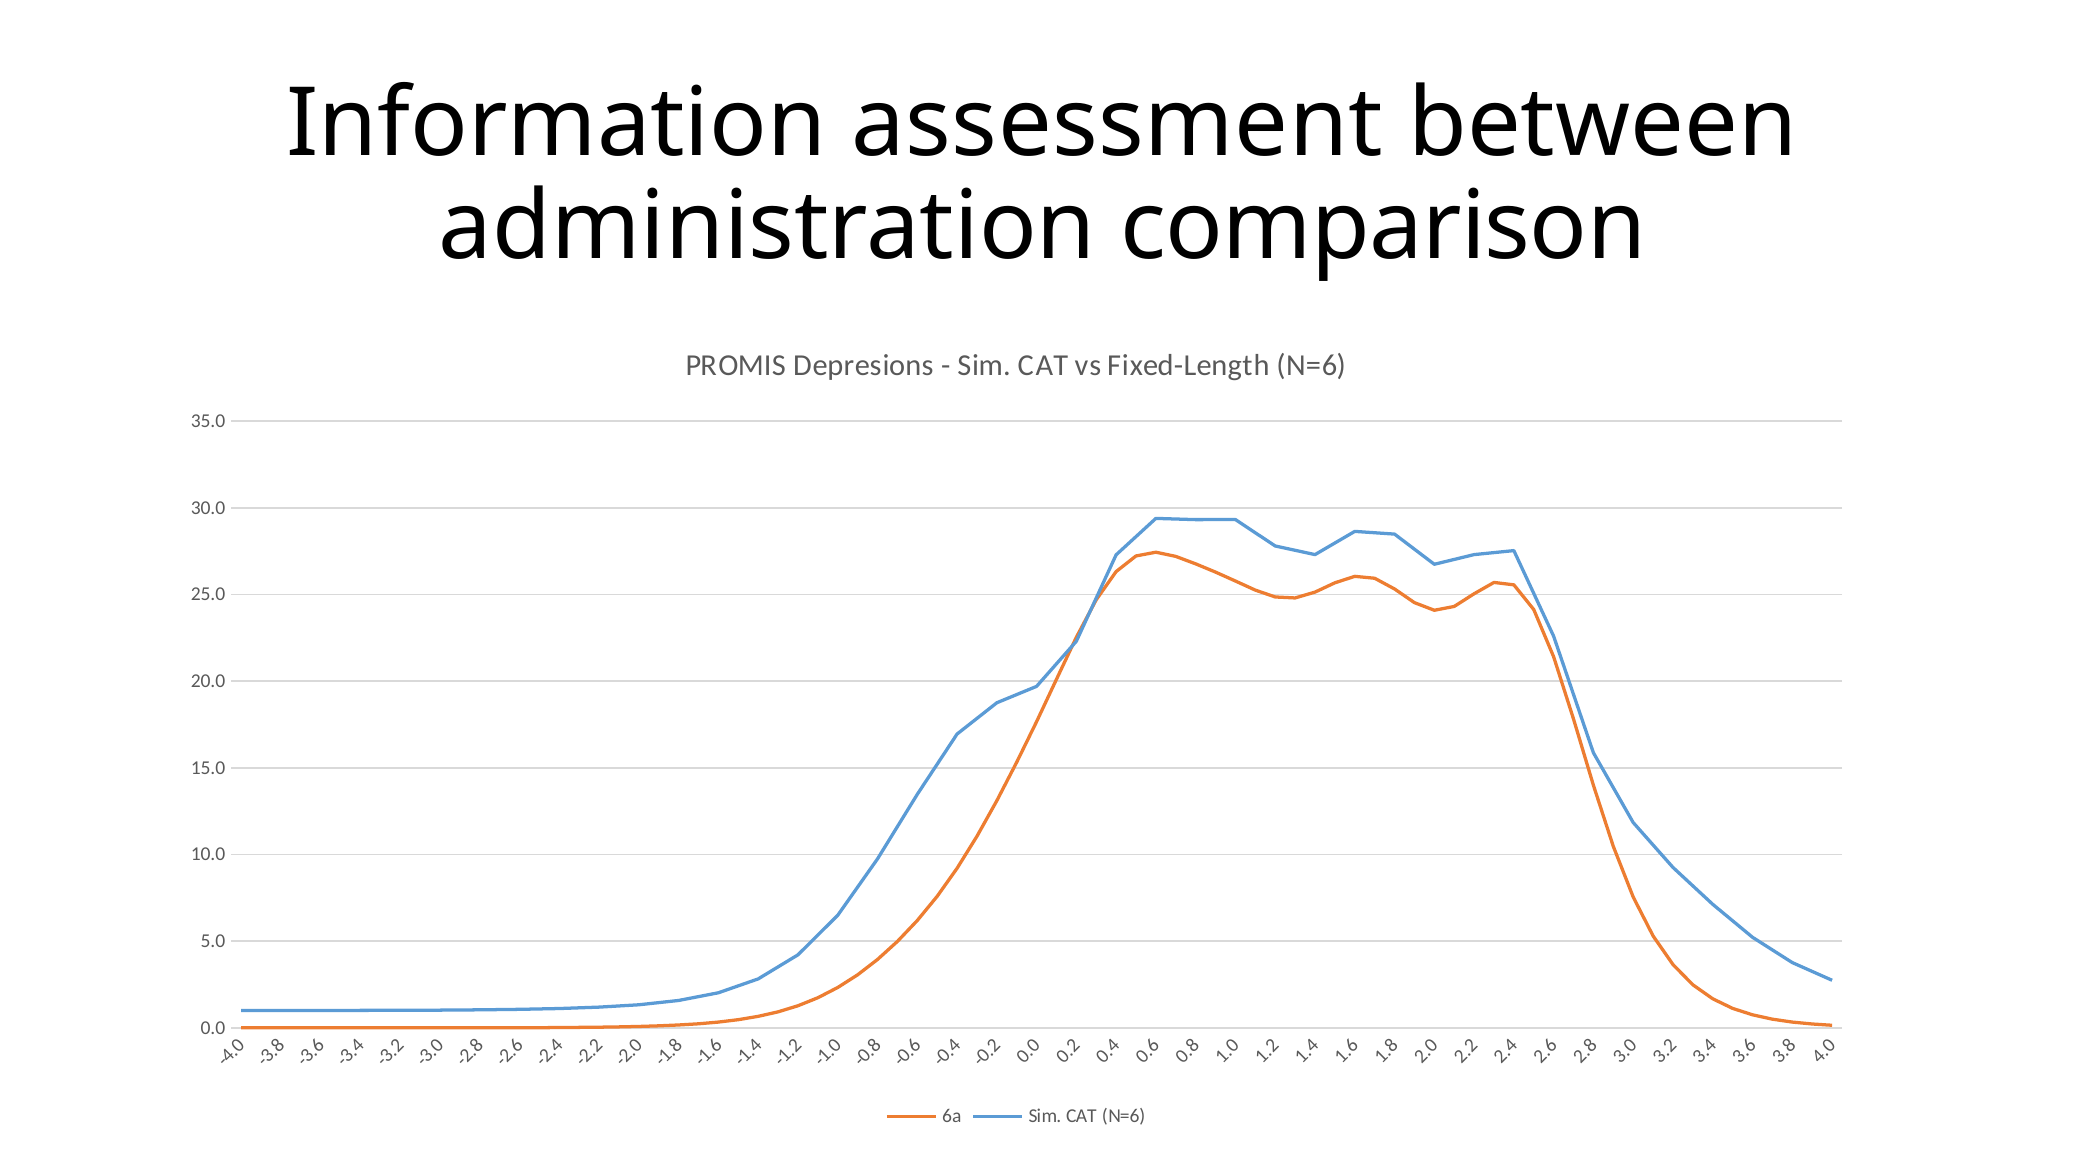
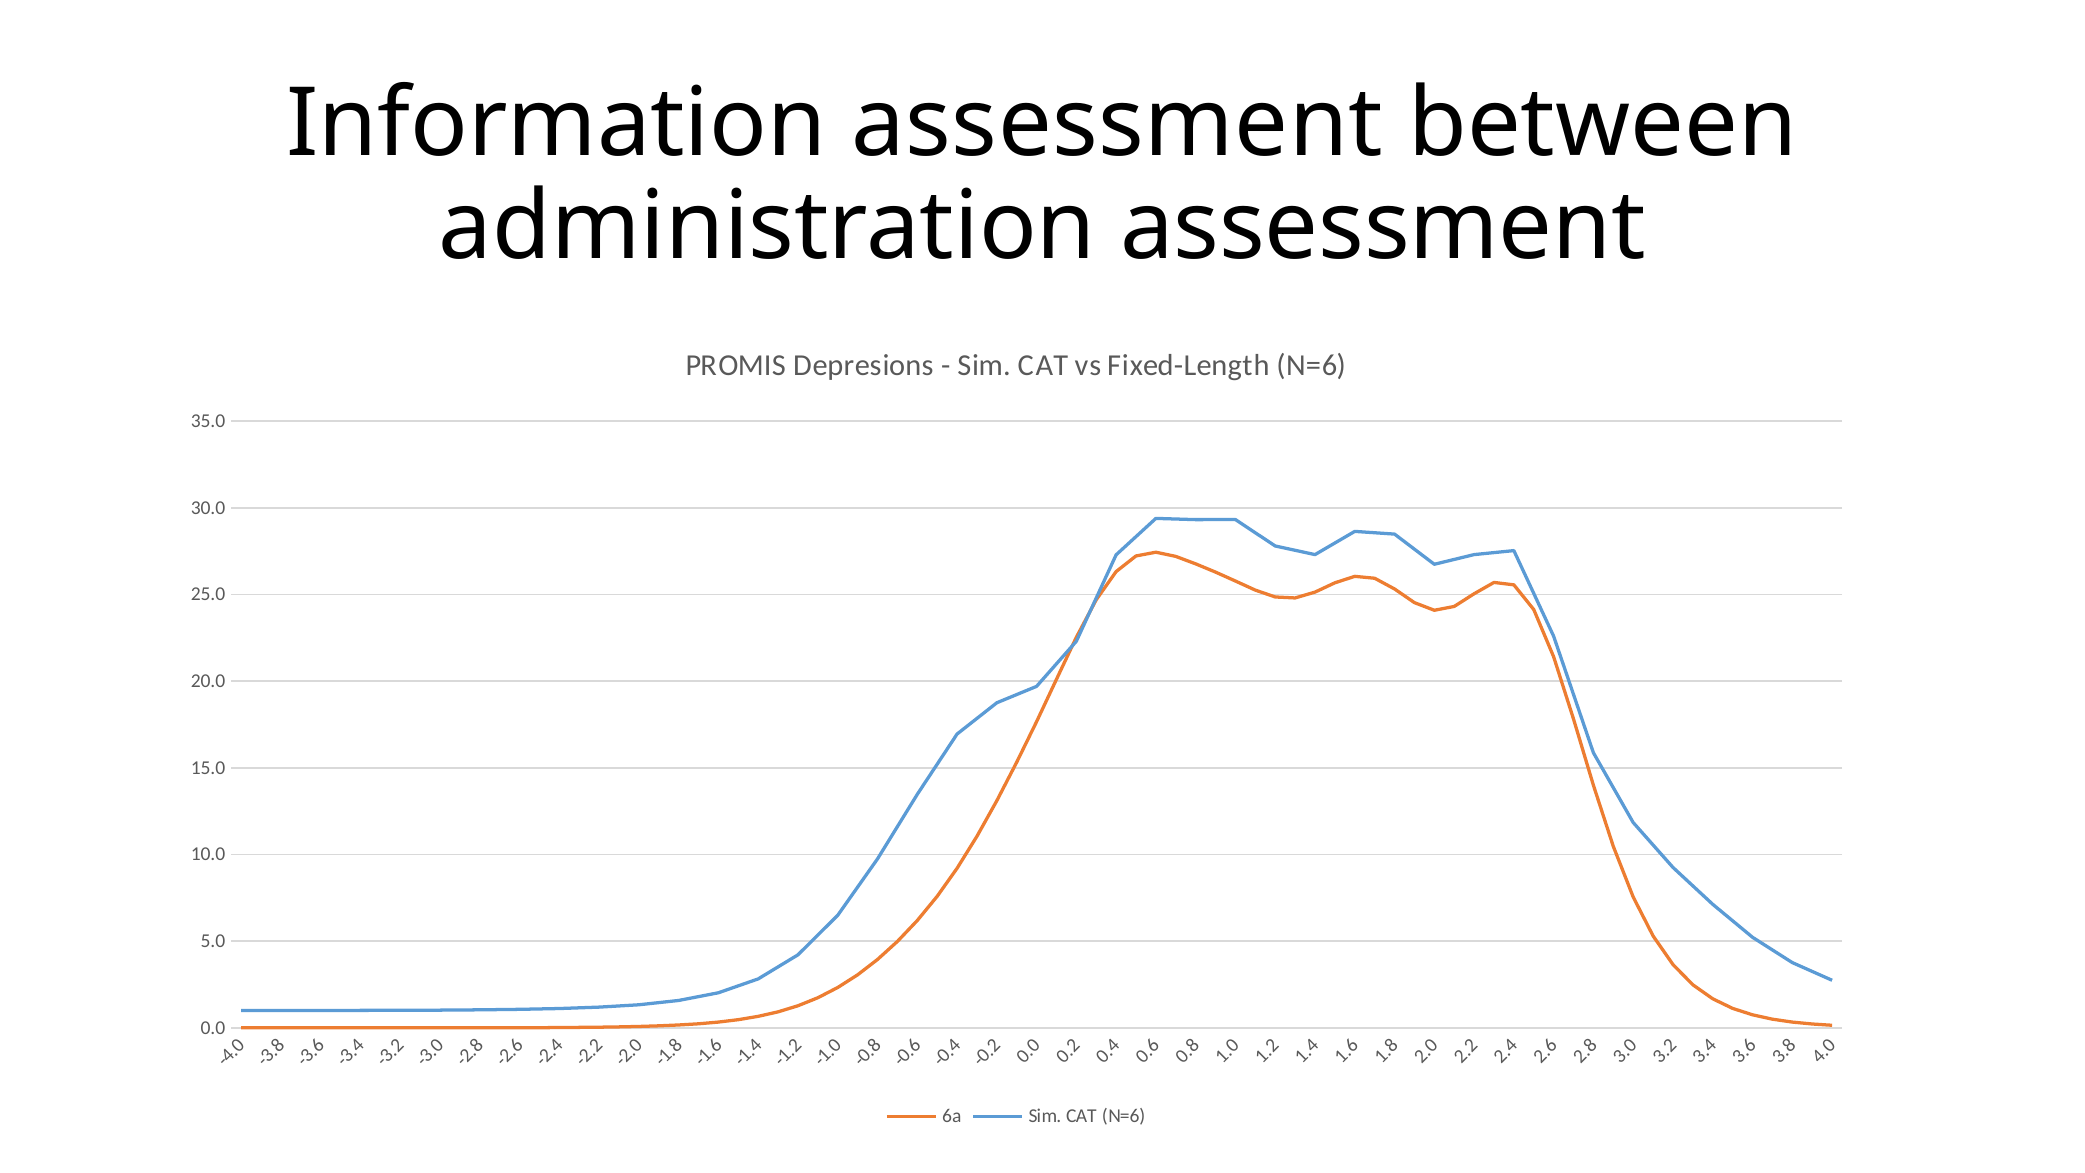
administration comparison: comparison -> assessment (1383, 227)
